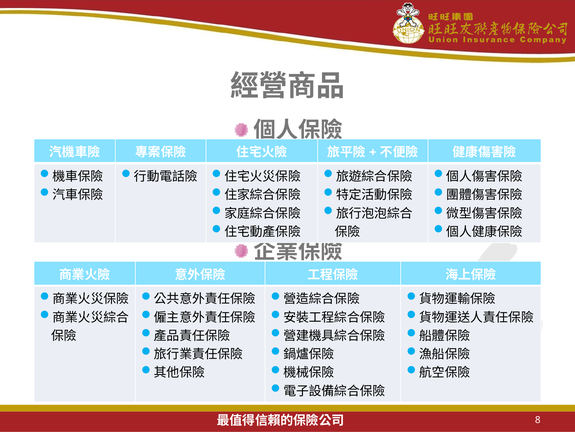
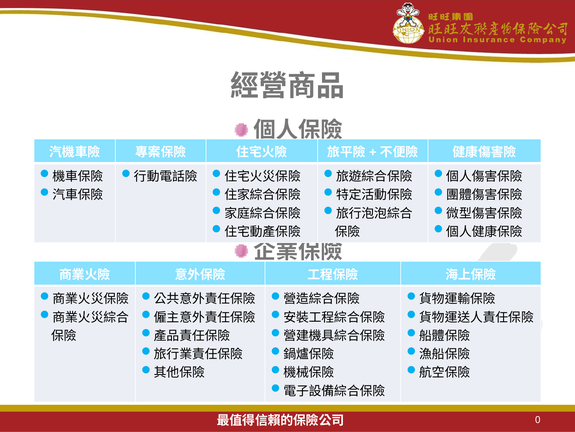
8: 8 -> 0 (538, 419)
